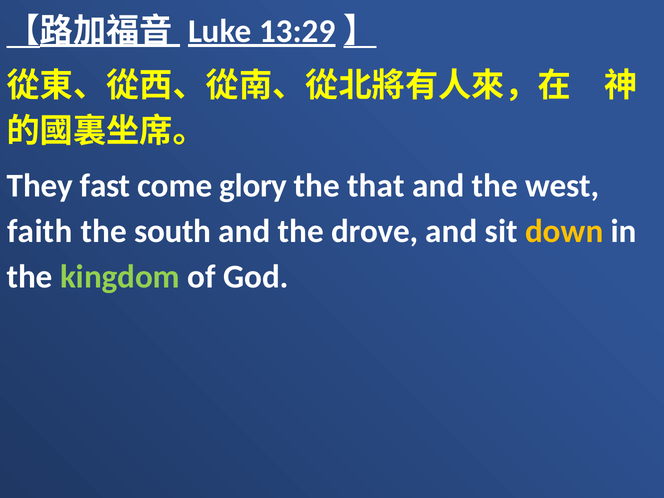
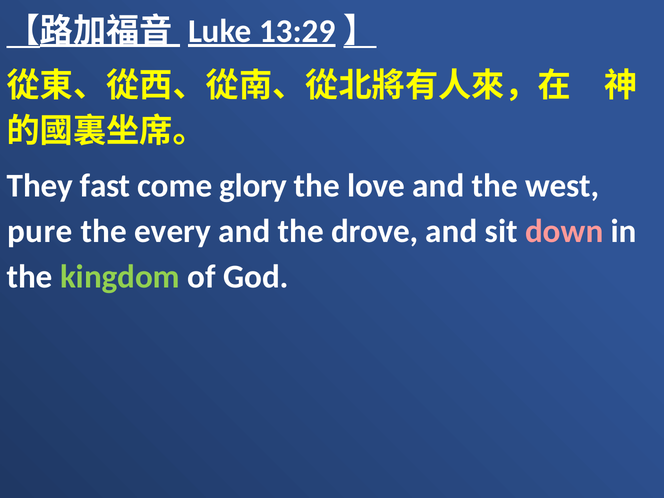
that: that -> love (376, 186)
faith: faith -> pure (40, 231)
south: south -> every (173, 231)
down colour: yellow -> pink (564, 231)
